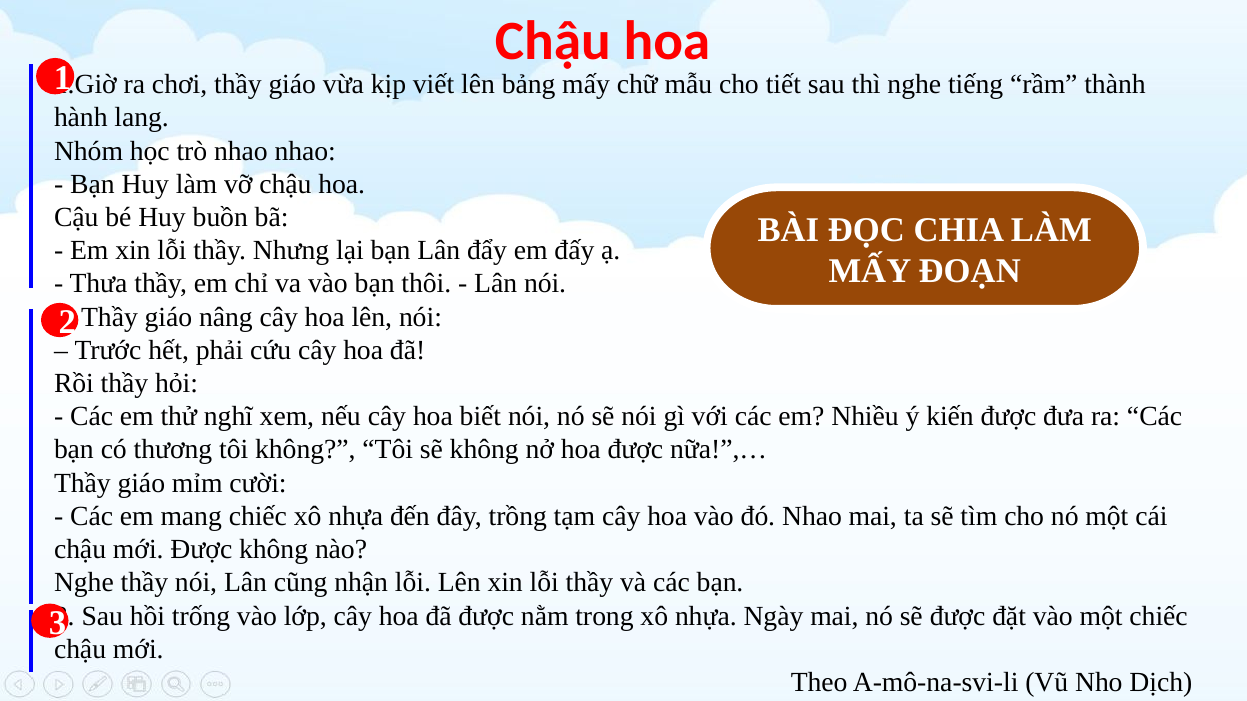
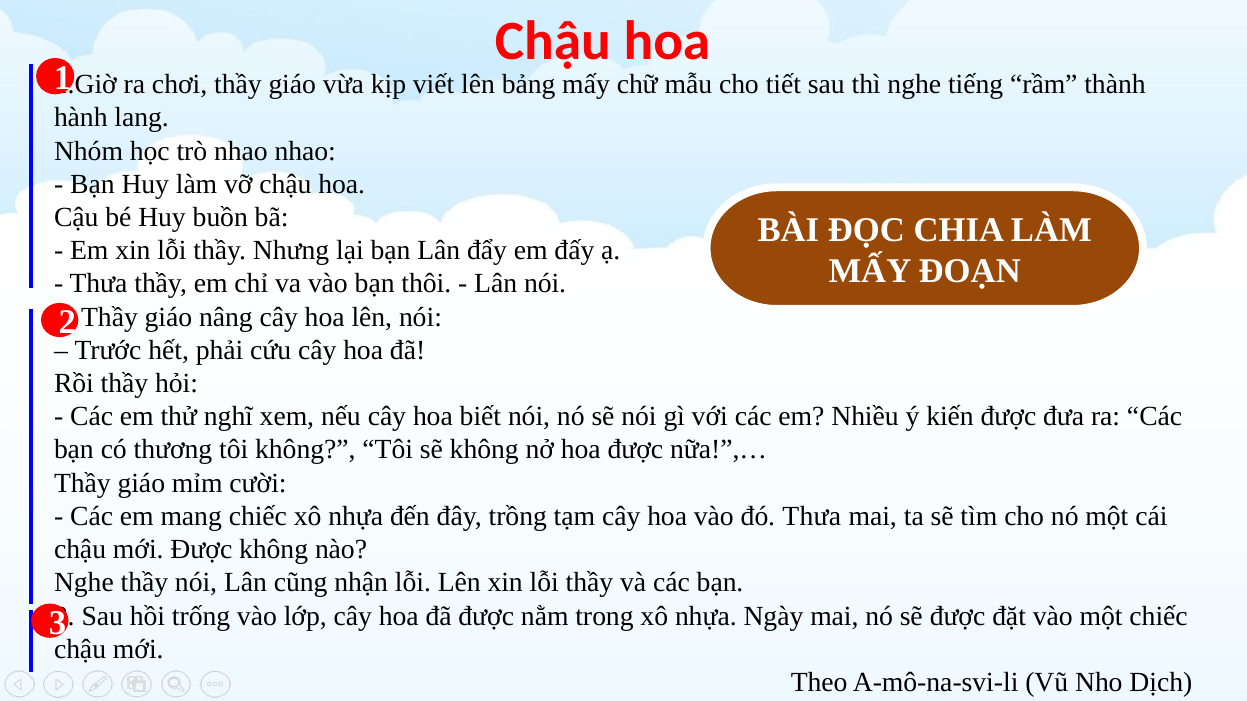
đó Nhao: Nhao -> Thưa (812, 517)
